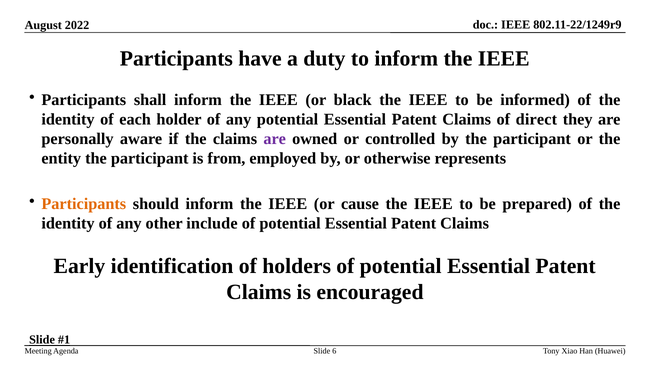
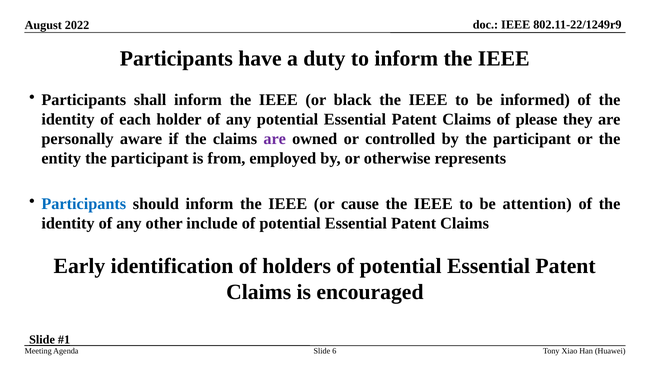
direct: direct -> please (537, 119)
Participants colour: orange -> blue (84, 204)
prepared: prepared -> attention (537, 204)
